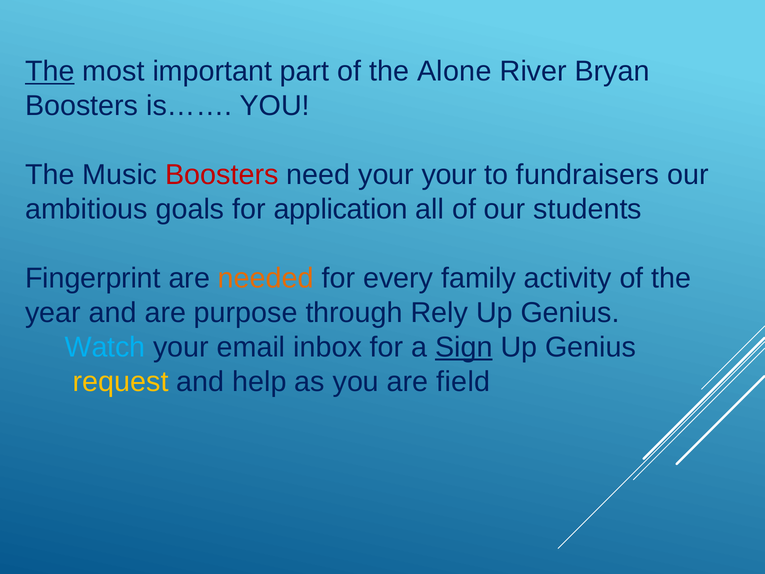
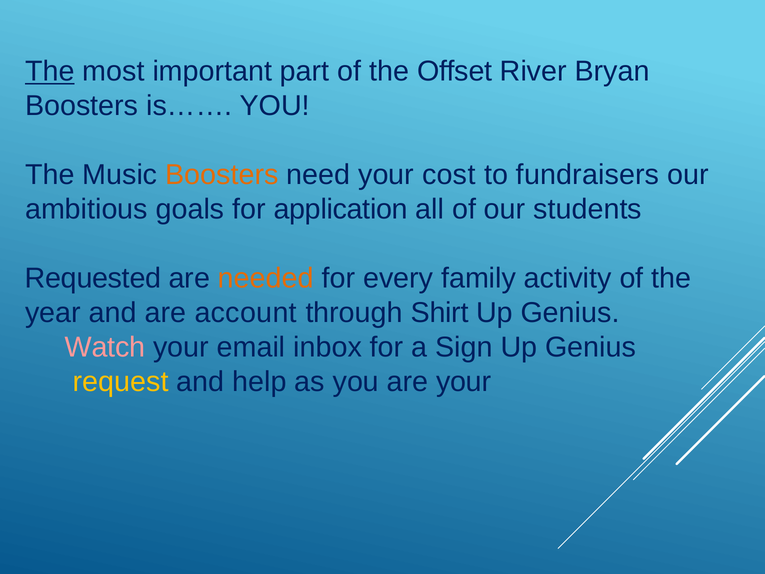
Alone: Alone -> Offset (455, 71)
Boosters colour: red -> orange (222, 175)
your your: your -> cost (449, 175)
Fingerprint: Fingerprint -> Requested (93, 278)
purpose: purpose -> account (246, 313)
Rely: Rely -> Shirt (440, 313)
Watch colour: light blue -> pink (105, 347)
Sign underline: present -> none (464, 347)
are field: field -> your (464, 382)
